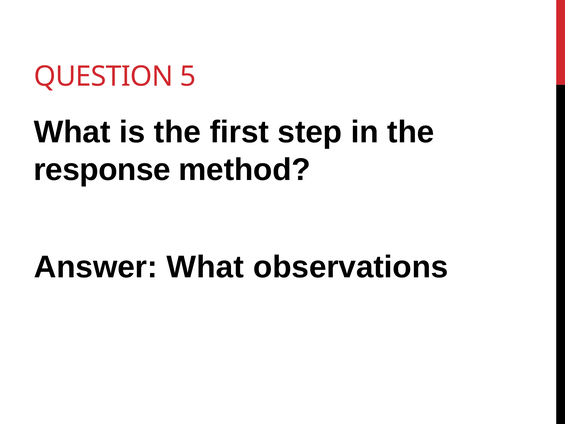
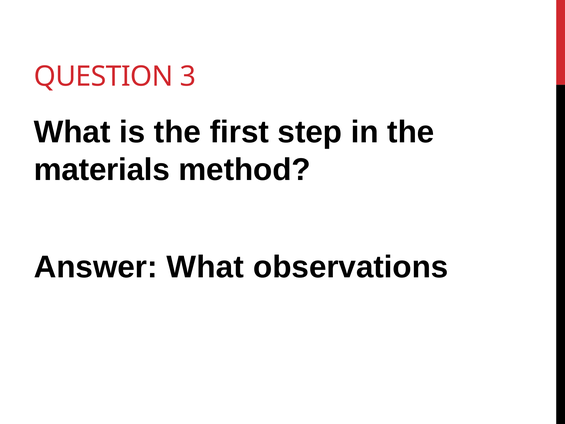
5: 5 -> 3 (188, 76)
response: response -> materials (102, 170)
